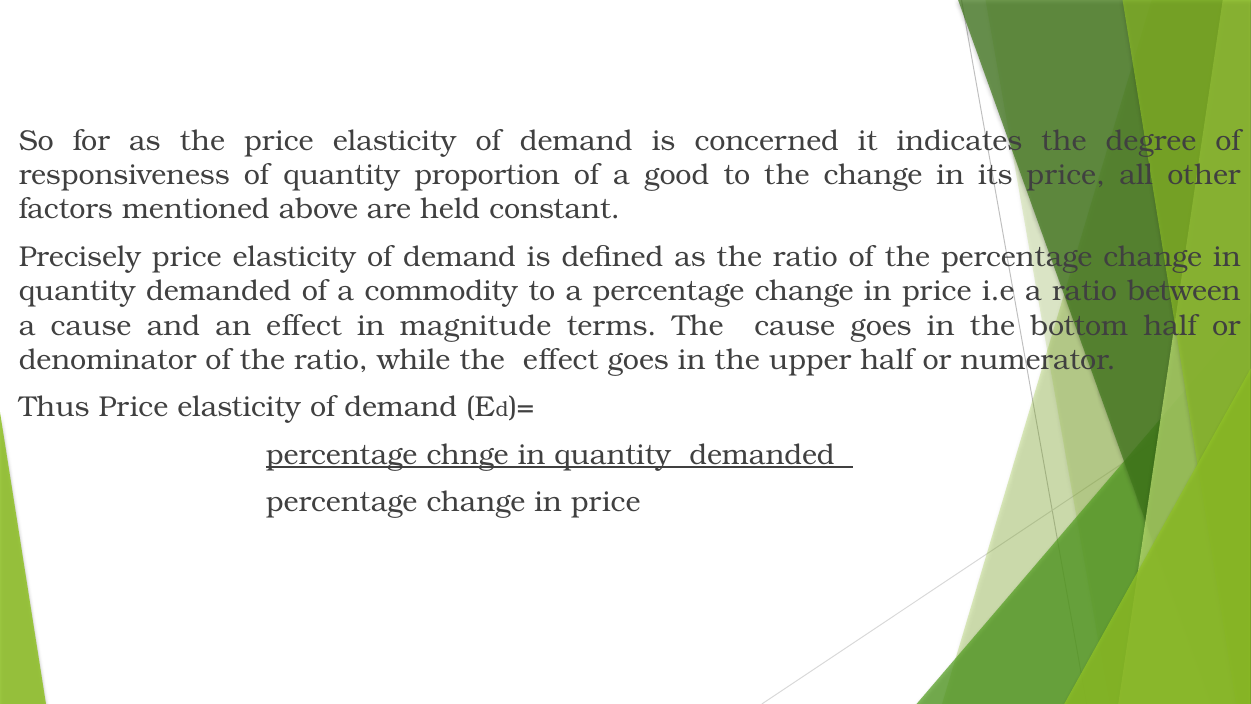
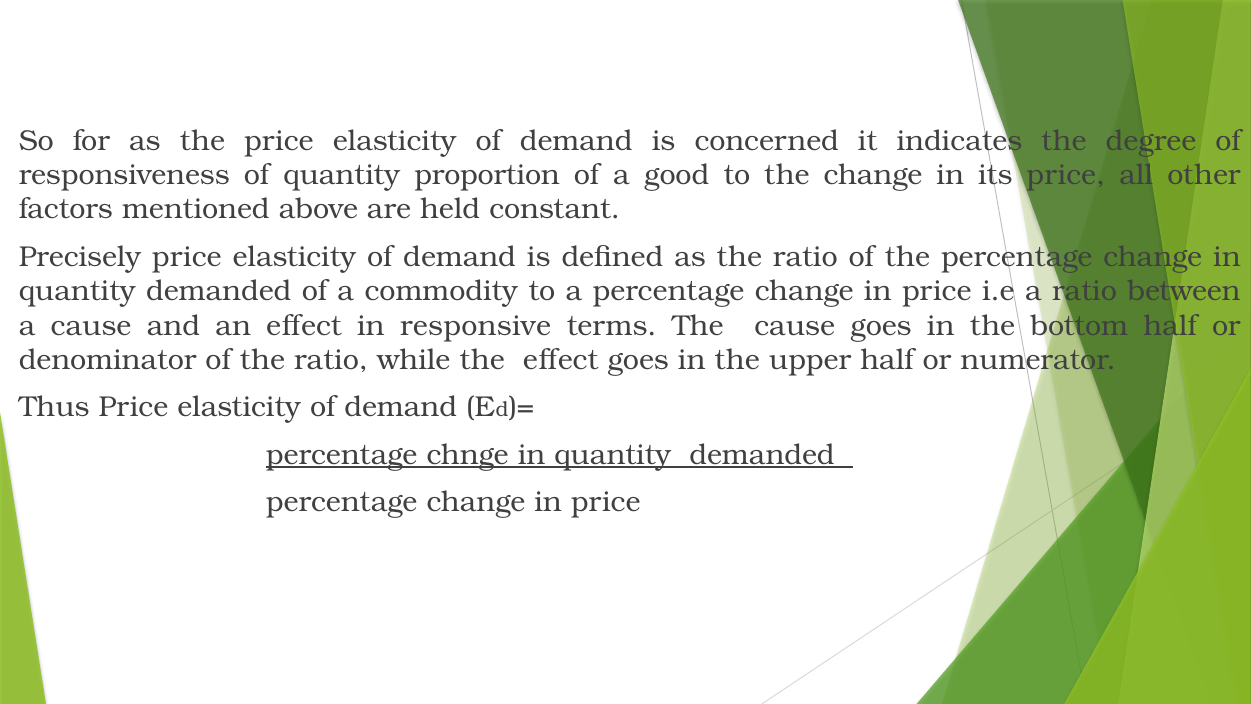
magnitude: magnitude -> responsive (476, 326)
